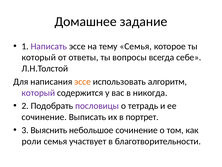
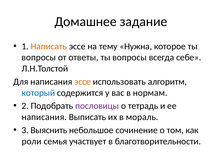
Написать colour: purple -> orange (49, 46)
тему Семья: Семья -> Нужна (136, 46)
который: который -> вопросы (39, 57)
который colour: purple -> blue (38, 93)
никогда: никогда -> нормам (150, 93)
сочинение: сочинение -> написания (44, 117)
портрет: портрет -> мораль (142, 117)
